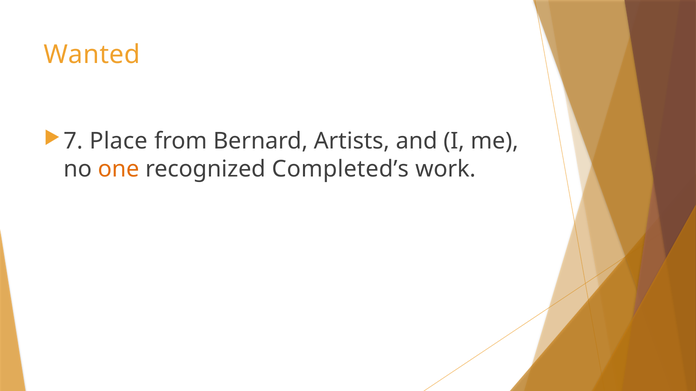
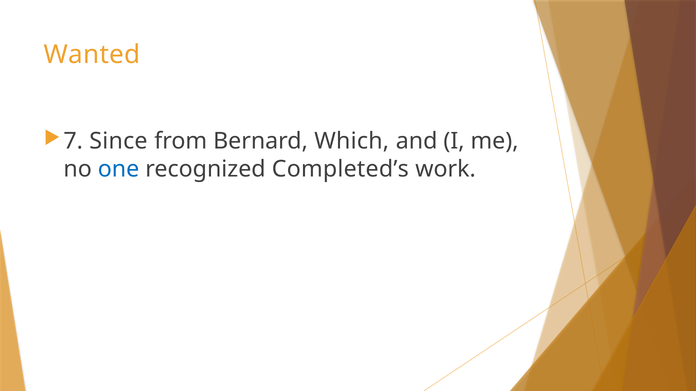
Place: Place -> Since (118, 142)
Artists: Artists -> Which (352, 142)
one colour: orange -> blue (119, 169)
